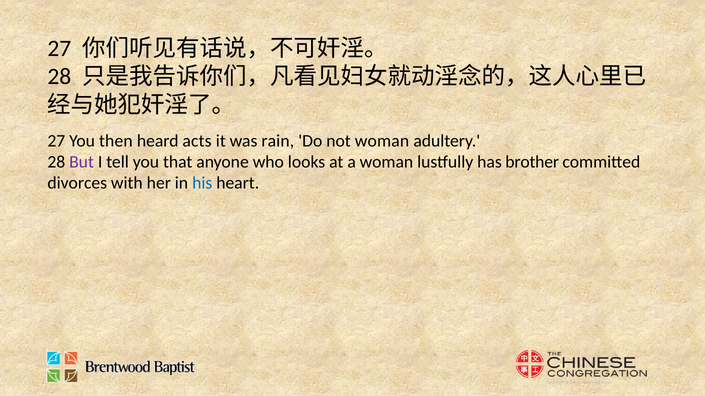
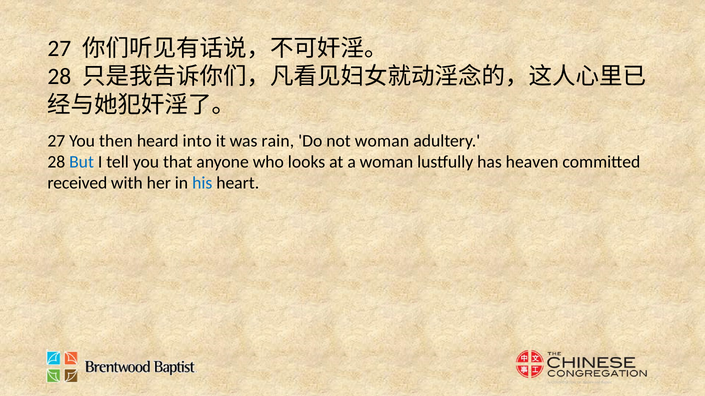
acts: acts -> into (197, 141)
But colour: purple -> blue (82, 162)
brother: brother -> heaven (532, 162)
divorces: divorces -> received (77, 183)
